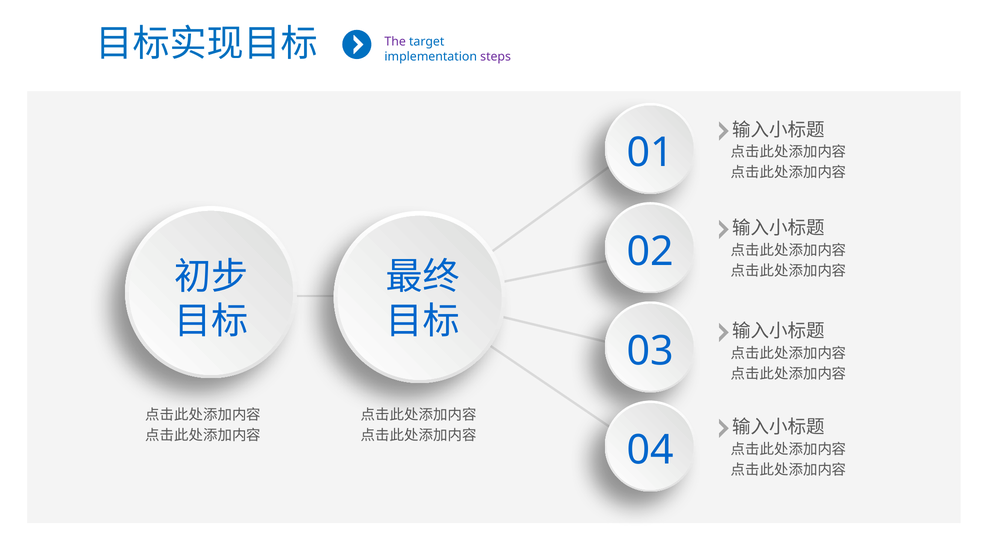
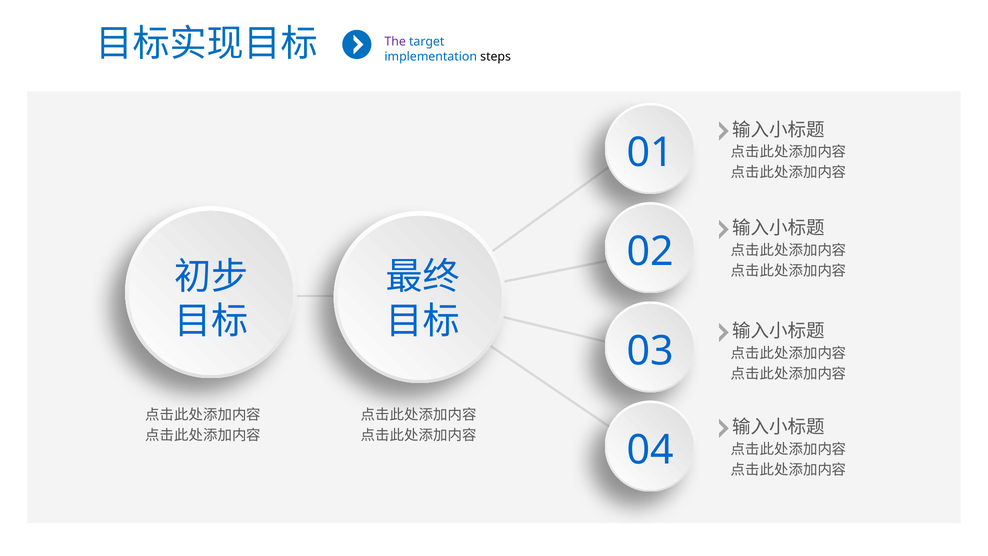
steps colour: purple -> black (496, 56)
